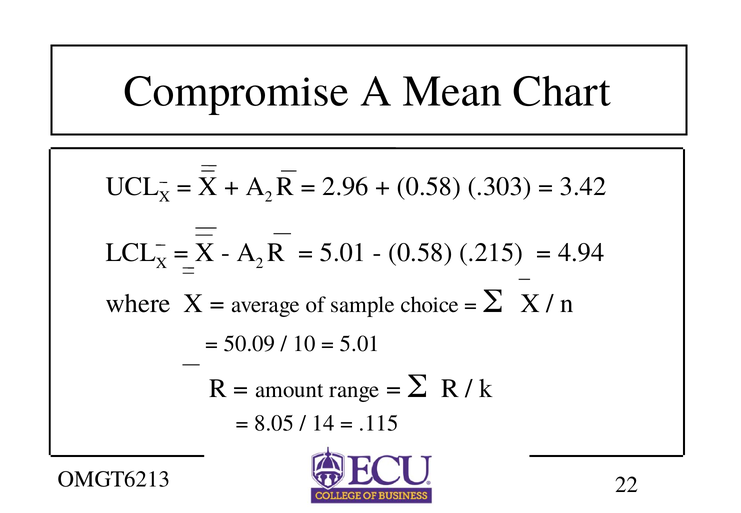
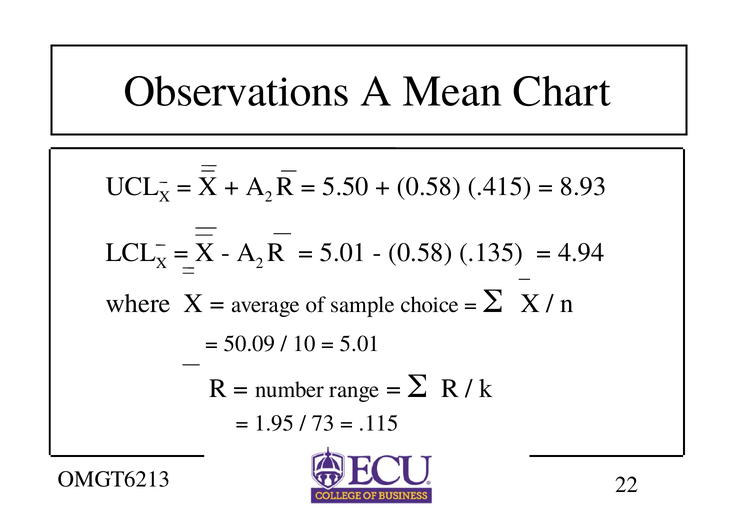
Compromise: Compromise -> Observations (237, 91)
2.96: 2.96 -> 5.50 (345, 187)
.303: .303 -> .415 (500, 187)
3.42: 3.42 -> 8.93 (583, 187)
.215: .215 -> .135 (491, 253)
amount: amount -> number (290, 390)
8.05: 8.05 -> 1.95 (274, 423)
14: 14 -> 73 (323, 423)
